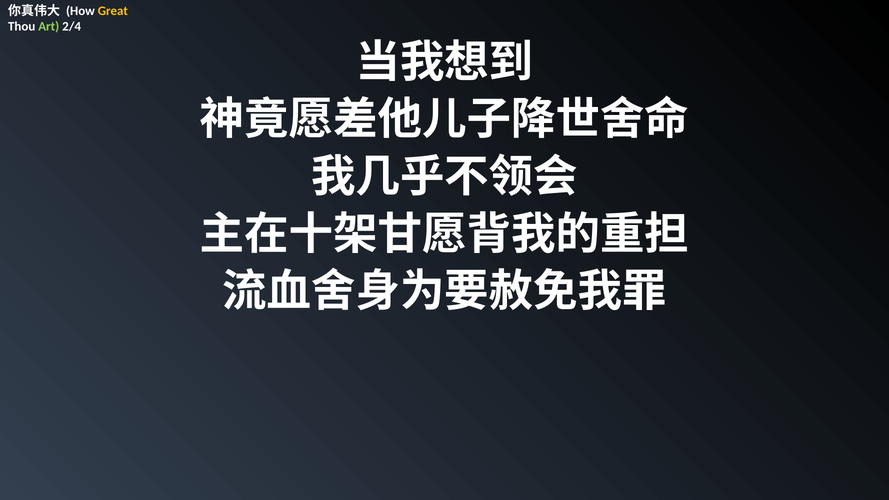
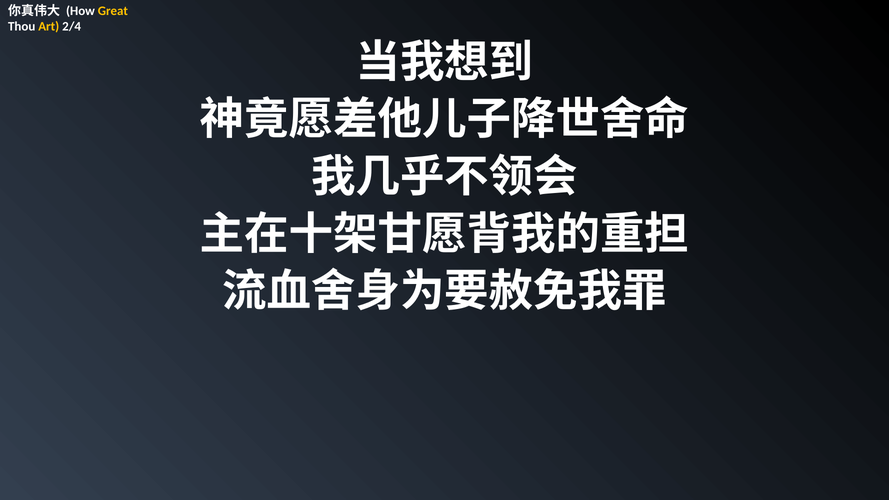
Art colour: light green -> yellow (49, 26)
